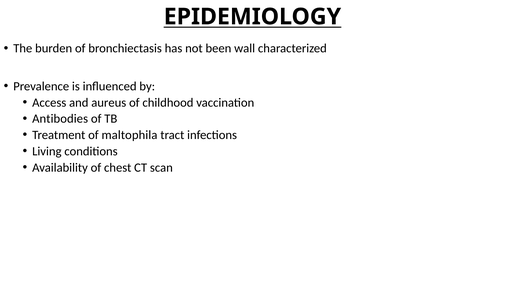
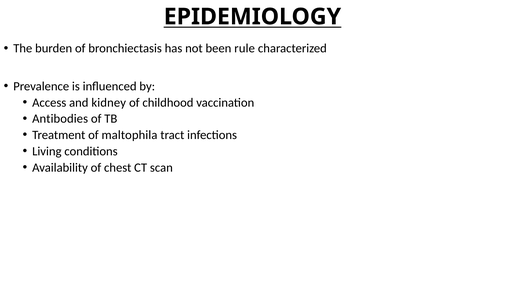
wall: wall -> rule (245, 48)
aureus: aureus -> kidney (109, 103)
